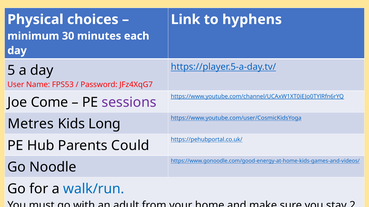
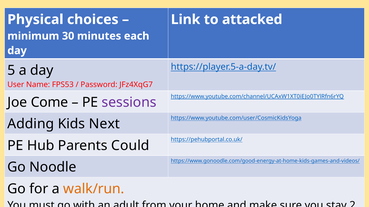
hyphens: hyphens -> attacked (252, 20)
Metres: Metres -> Adding (31, 124)
Long: Long -> Next (104, 124)
walk/run colour: blue -> orange (94, 189)
